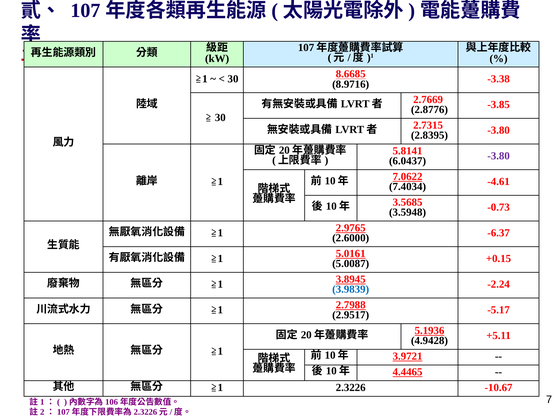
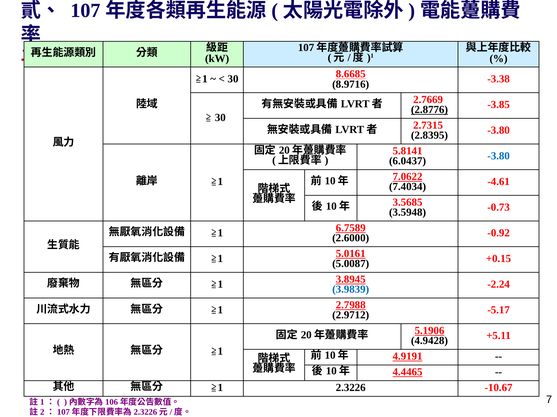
2.8776 underline: none -> present (429, 110)
-3.80 colour: purple -> blue (499, 156)
2.9765: 2.9765 -> 6.7589 (351, 228)
-6.37: -6.37 -> -0.92 (499, 233)
2.9517: 2.9517 -> 2.9712 (351, 316)
5.1936: 5.1936 -> 5.1906 (429, 331)
3.9721: 3.9721 -> 4.9191 (408, 357)
